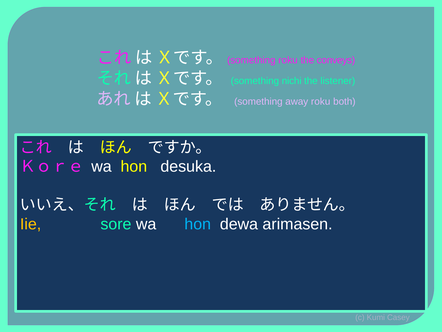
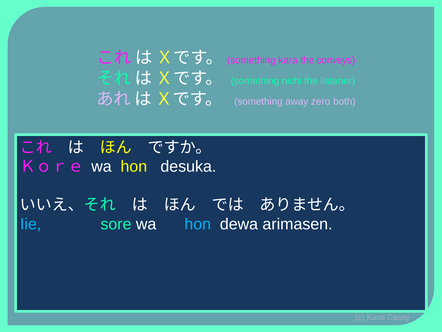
something roku: roku -> kara (288, 60)
away roku: roku -> zero (321, 101)
Iie colour: yellow -> light blue (31, 224)
